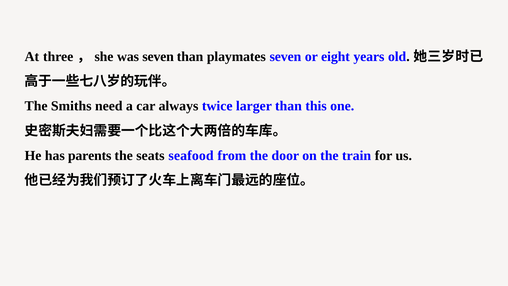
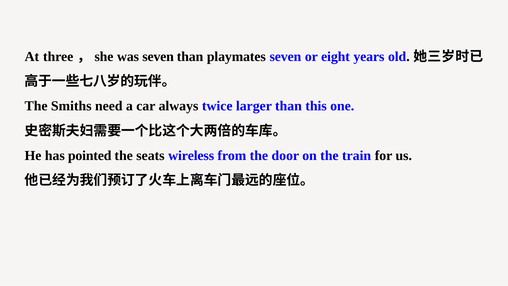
parents: parents -> pointed (90, 156)
seafood: seafood -> wireless (191, 156)
